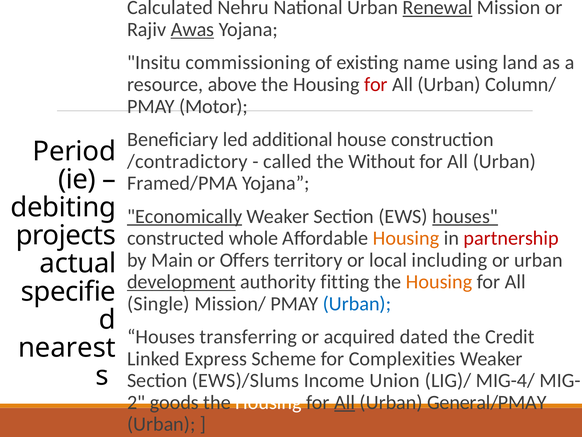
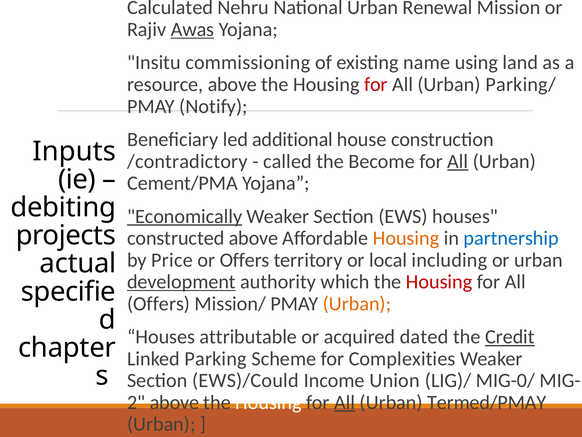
Renewal underline: present -> none (437, 8)
Column/: Column/ -> Parking/ (521, 84)
Motor: Motor -> Notify (213, 106)
Period: Period -> Inputs (74, 151)
Without: Without -> Become (382, 161)
All underline: none -> present (458, 161)
Framed/PMA: Framed/PMA -> Cement/PMA (182, 183)
houses underline: present -> none (465, 216)
constructed whole: whole -> above (253, 238)
partnership colour: red -> blue (511, 238)
Main: Main -> Price (172, 260)
fitting: fitting -> which (345, 282)
Housing colour: orange -> red (439, 282)
Single: Single -> Offers (159, 303)
Urban colour: blue -> orange (357, 303)
transferring: transferring -> attributable (248, 336)
Credit underline: none -> present (510, 336)
nearest: nearest -> chapter (67, 347)
Express: Express -> Parking (216, 358)
EWS)/Slums: EWS)/Slums -> EWS)/Could (245, 380)
MIG-4/: MIG-4/ -> MIG-0/ (505, 380)
goods: goods -> above (174, 402)
General/PMAY: General/PMAY -> Termed/PMAY (487, 402)
